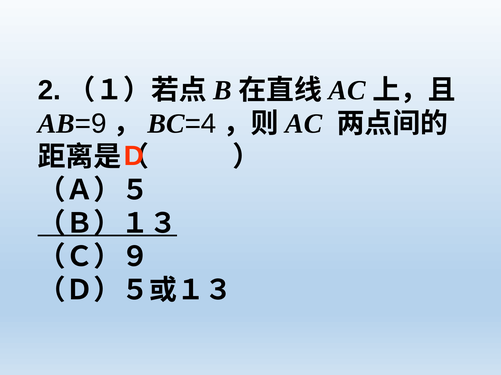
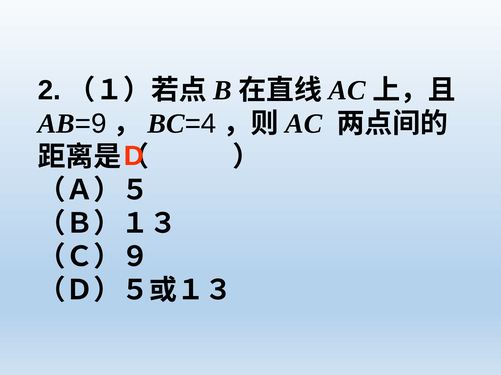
（Ｂ）１３ underline: present -> none (107, 224)
